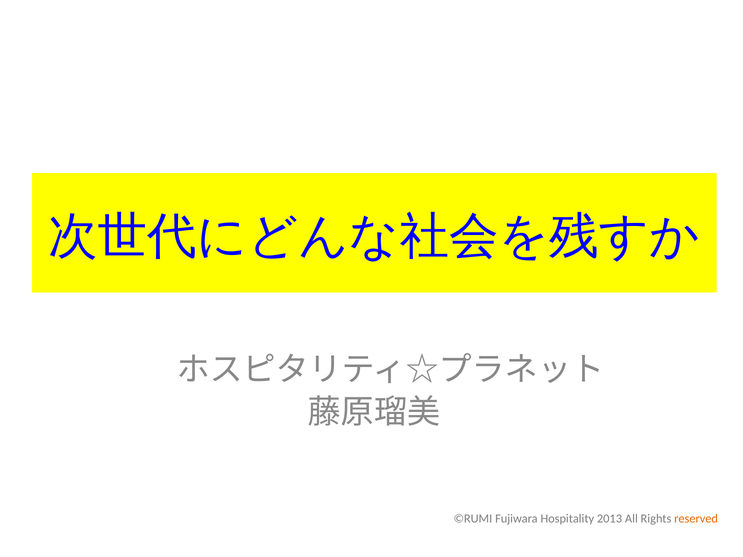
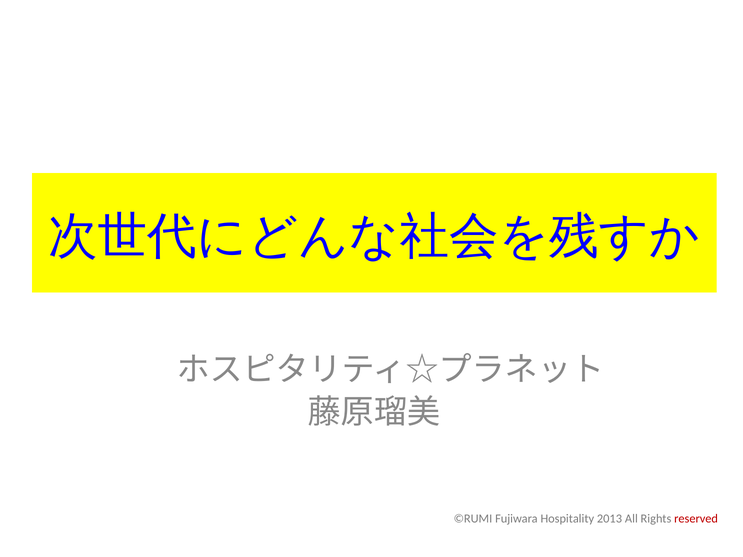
reserved colour: orange -> red (696, 519)
